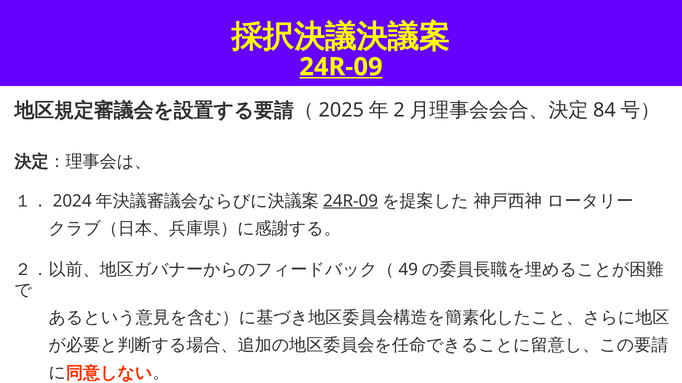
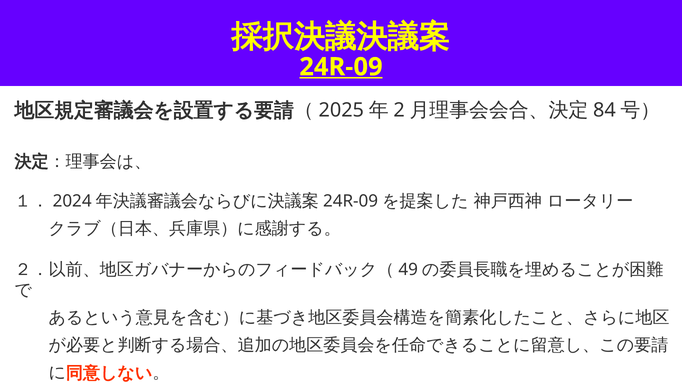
24R-09 underline: present -> none (351, 201)
